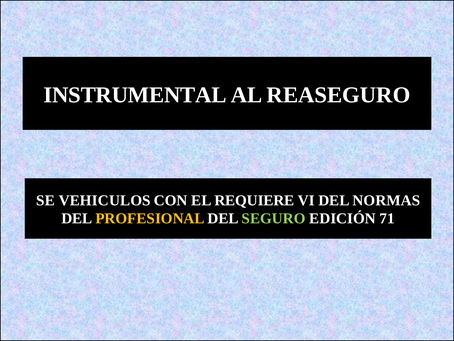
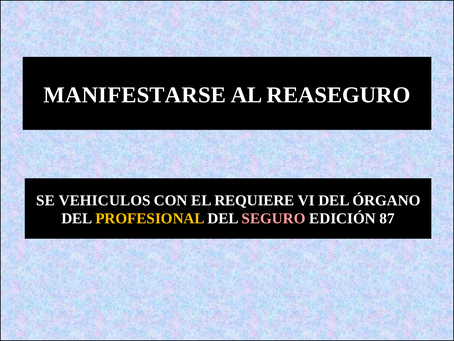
INSTRUMENTAL: INSTRUMENTAL -> MANIFESTARSE (135, 95)
NORMAS: NORMAS -> ÓRGANO (386, 200)
SEGURO colour: light green -> pink (274, 218)
71: 71 -> 87 (387, 218)
